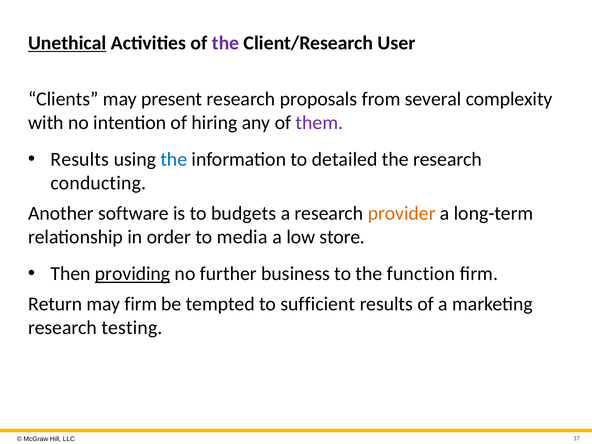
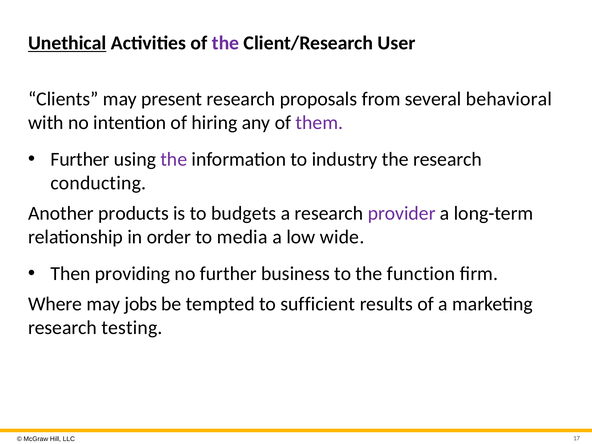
complexity: complexity -> behavioral (509, 99)
Results: Results -> Further (80, 159)
the colour: blue -> purple (174, 159)
detailed: detailed -> industry (345, 159)
software: software -> products (134, 213)
provider colour: orange -> purple (402, 213)
store: store -> wide (342, 237)
providing underline: present -> none (133, 274)
Return: Return -> Where (55, 304)
may firm: firm -> jobs (141, 304)
